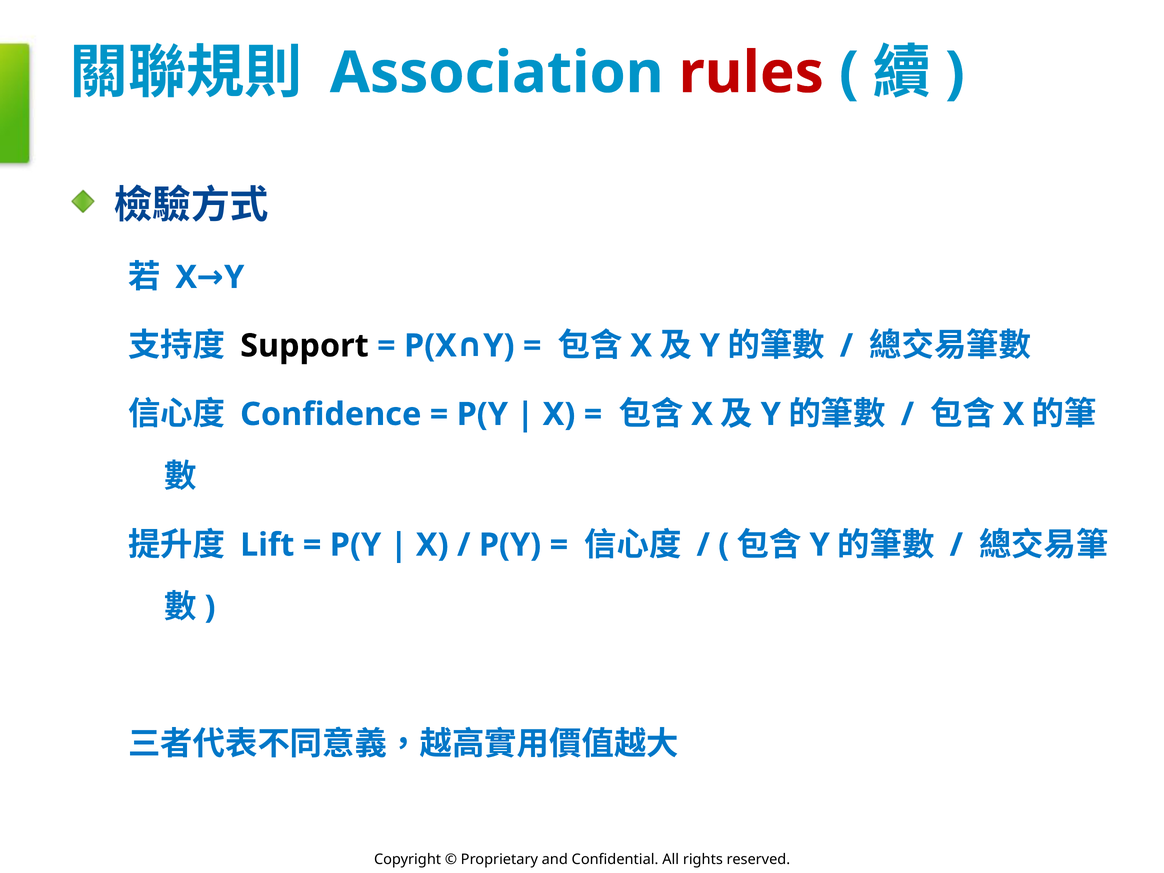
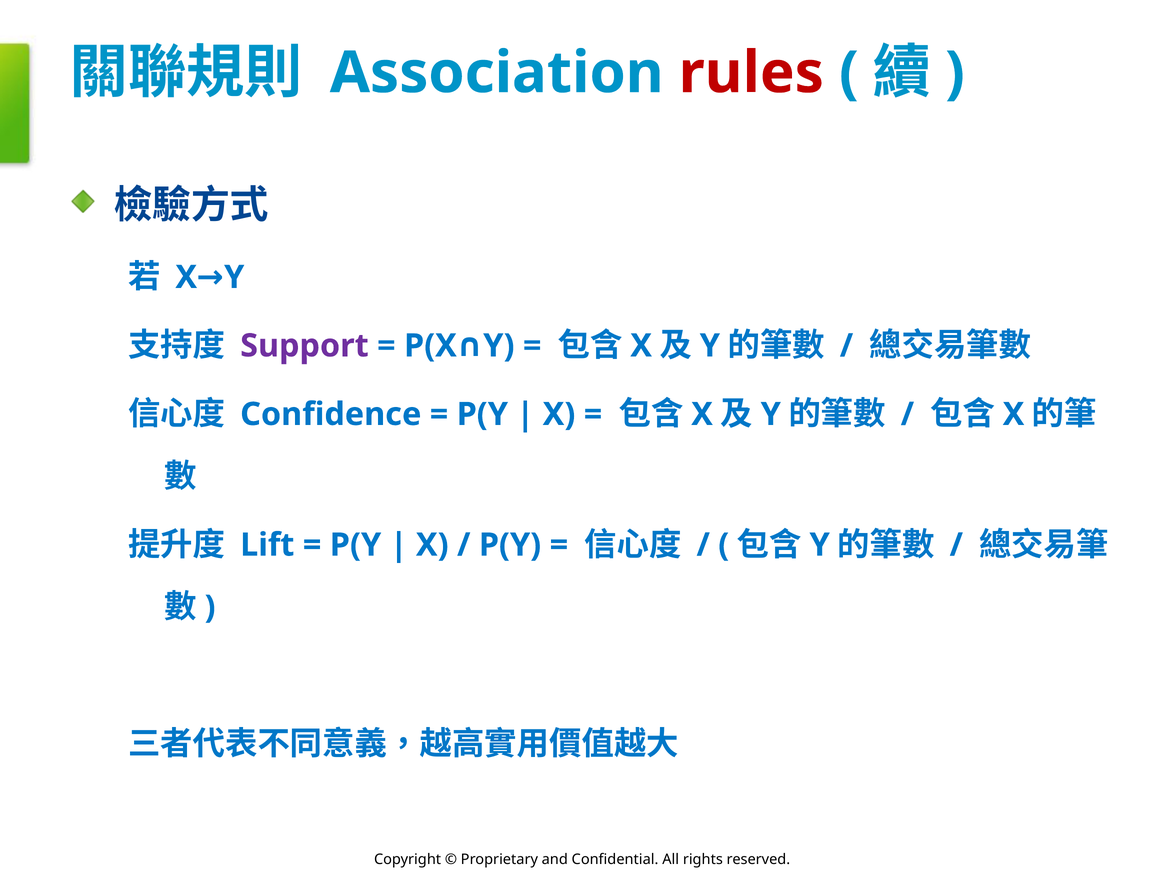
Support colour: black -> purple (304, 346)
